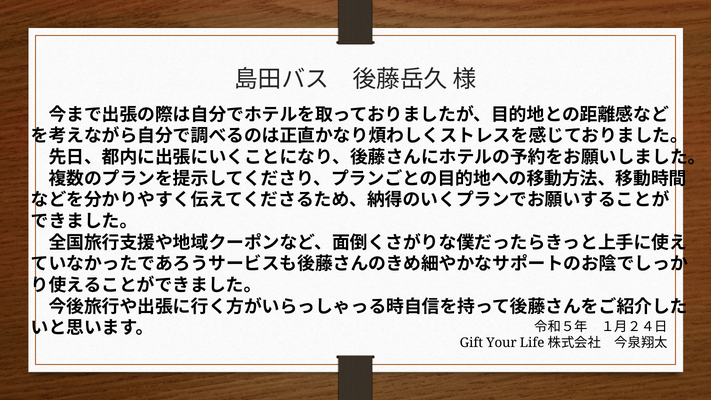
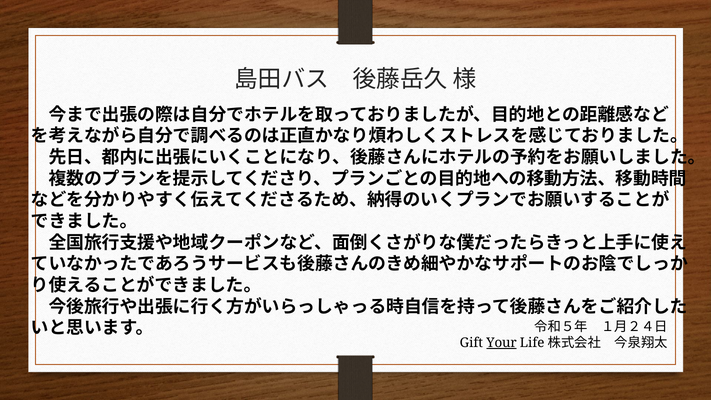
Your underline: none -> present (502, 343)
